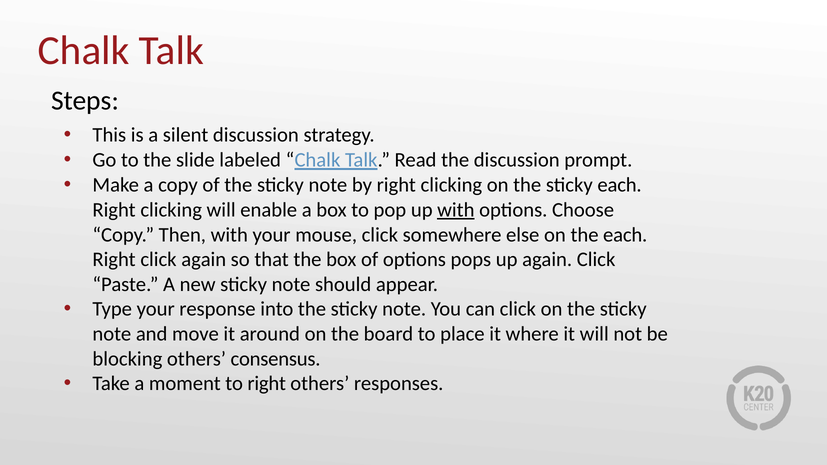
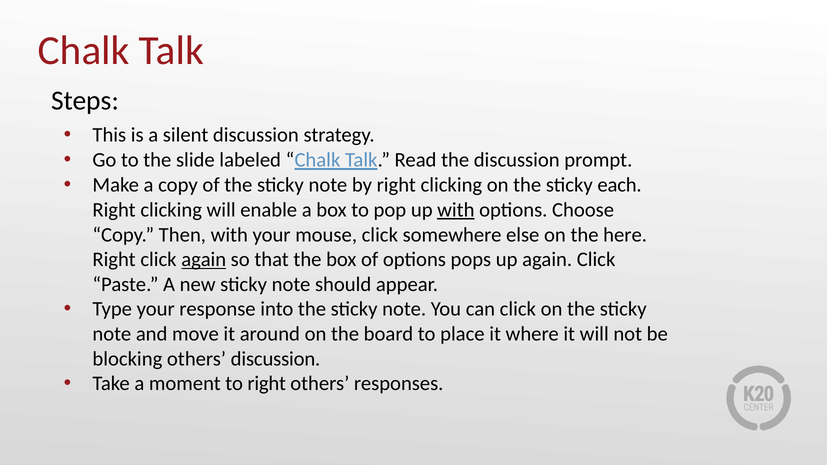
the each: each -> here (625, 235)
again underline: none -> present (204, 260)
others consensus: consensus -> discussion (276, 359)
